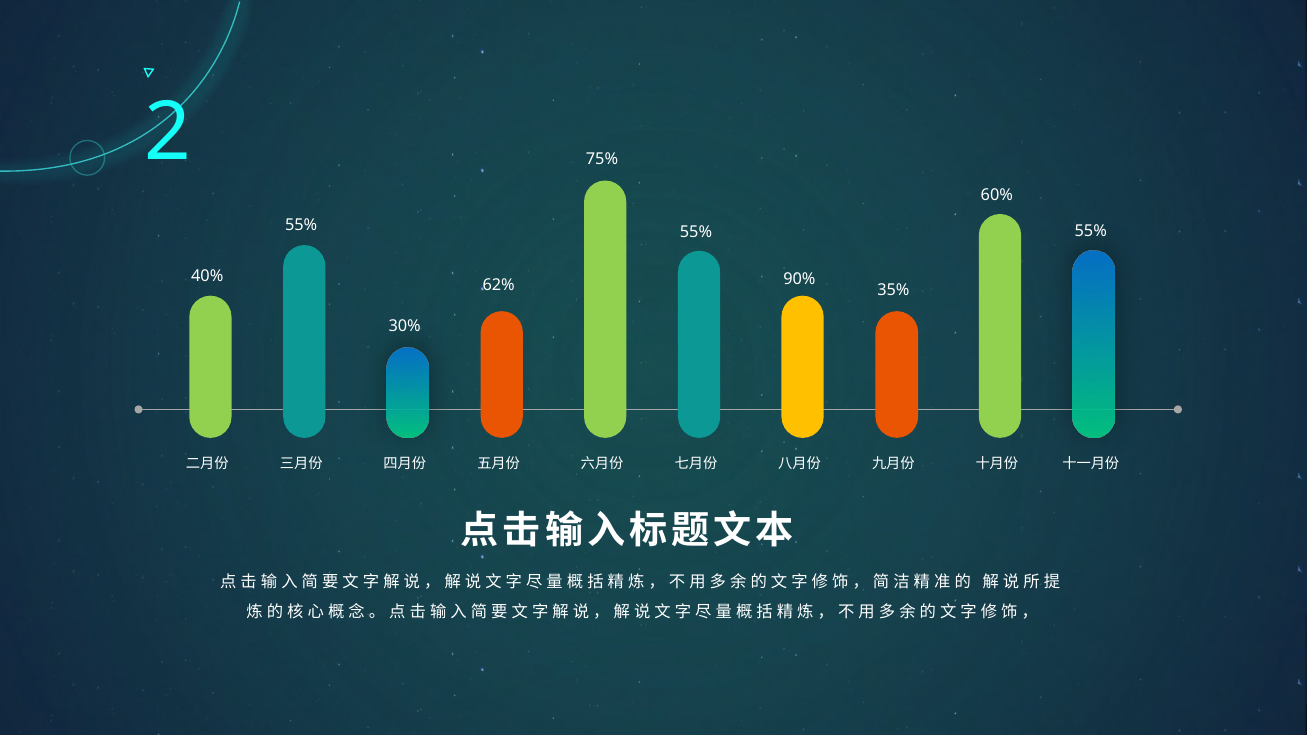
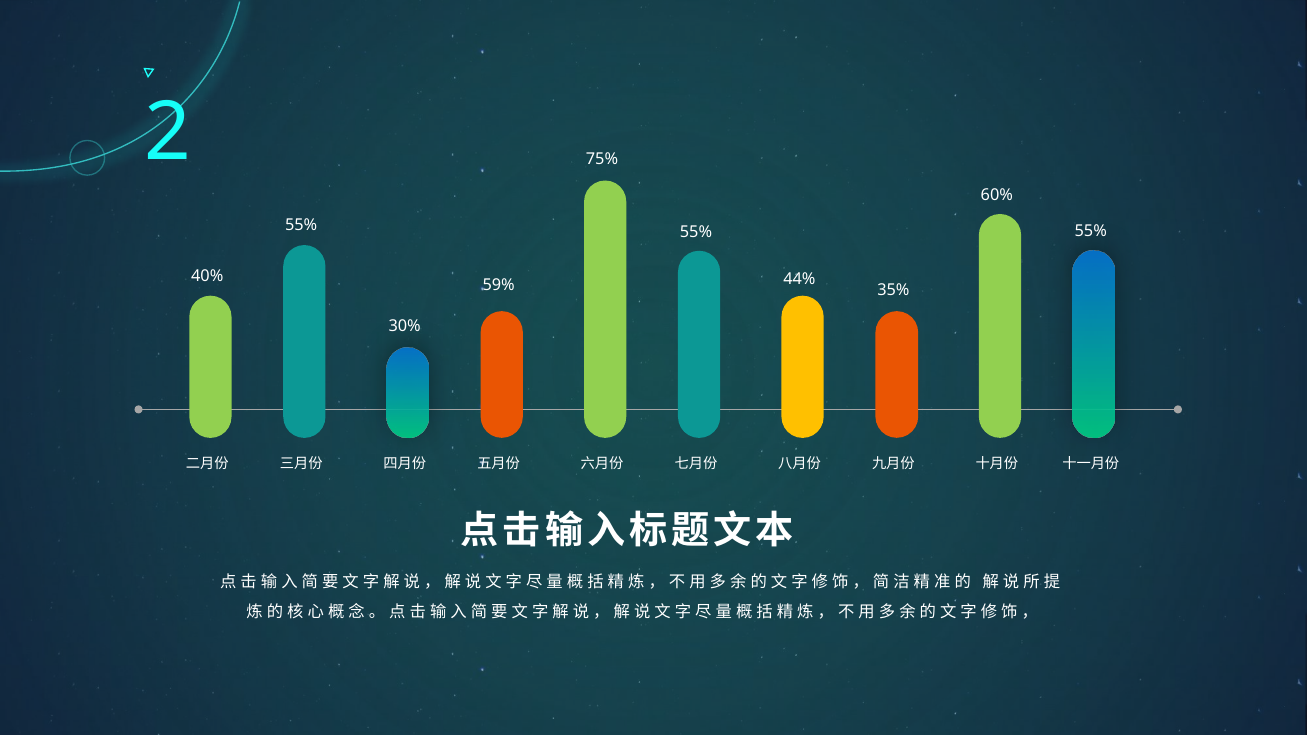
90%: 90% -> 44% (799, 279)
62%: 62% -> 59% (499, 286)
